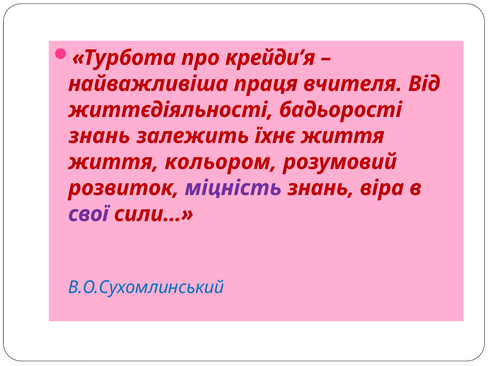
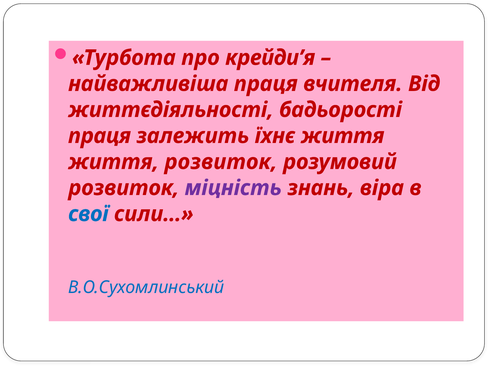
знань: знань -> праця (100, 136)
життя кольором: кольором -> розвиток (221, 162)
свої colour: purple -> blue (88, 214)
